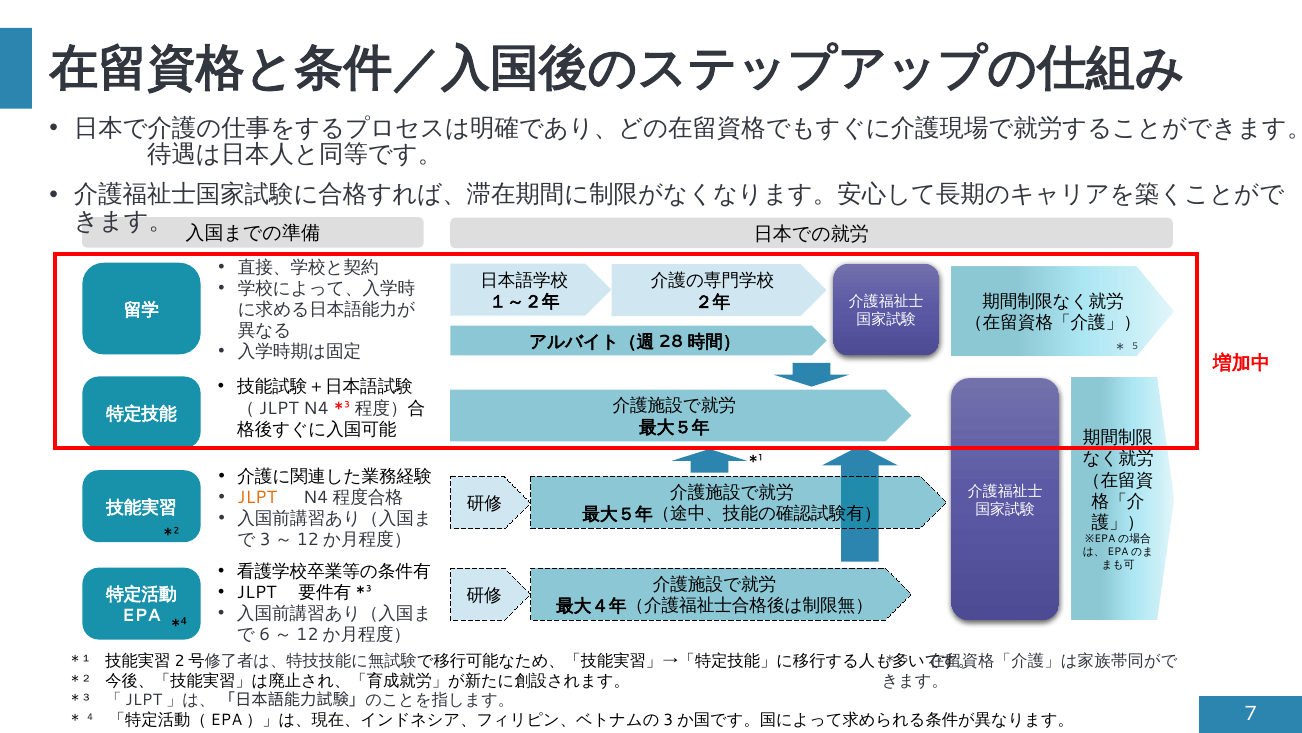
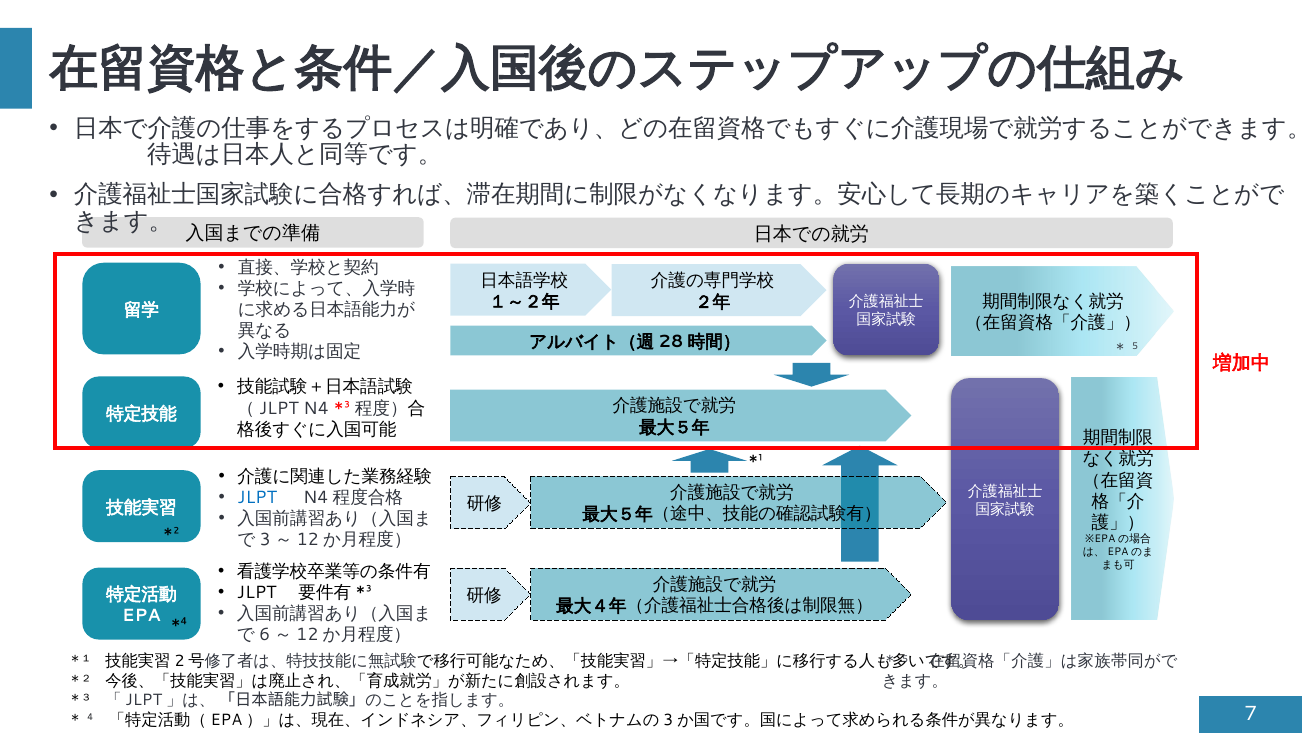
JLPT colour: orange -> blue (257, 497)
